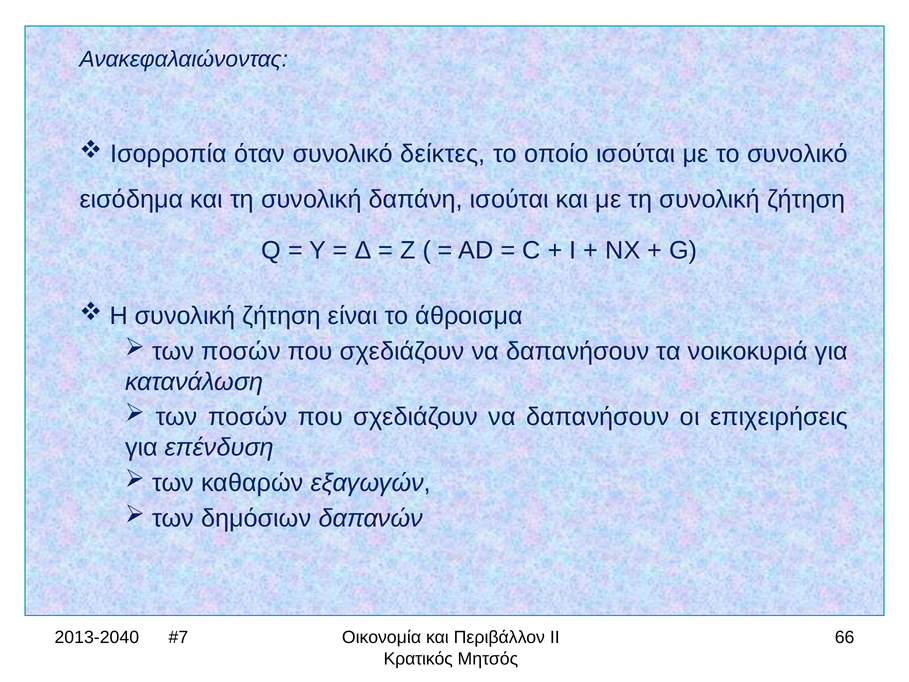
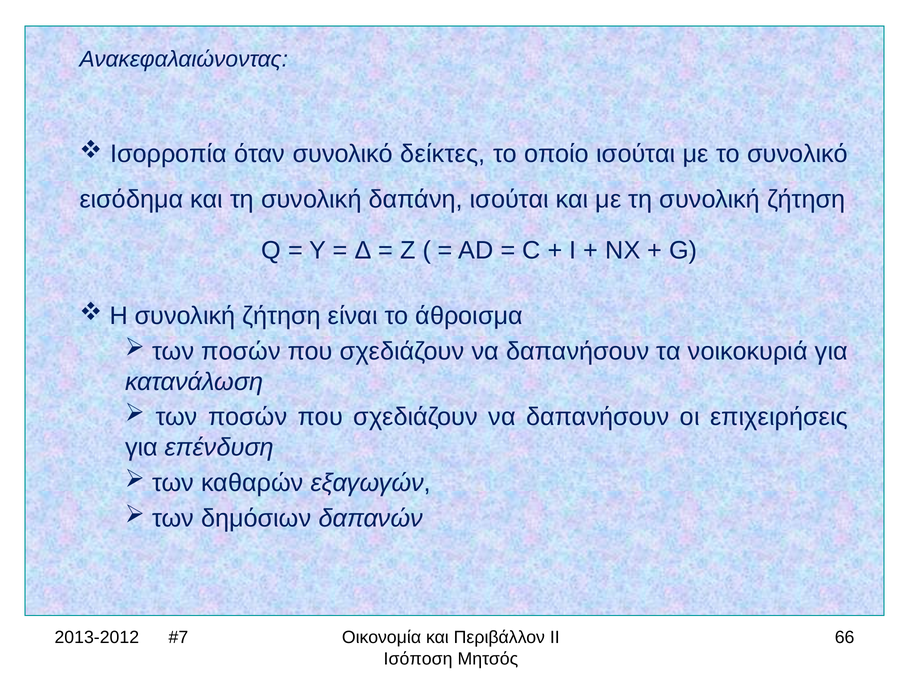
2013-2040: 2013-2040 -> 2013-2012 (97, 637)
Κρατικός: Κρατικός -> Ισόποση (418, 658)
